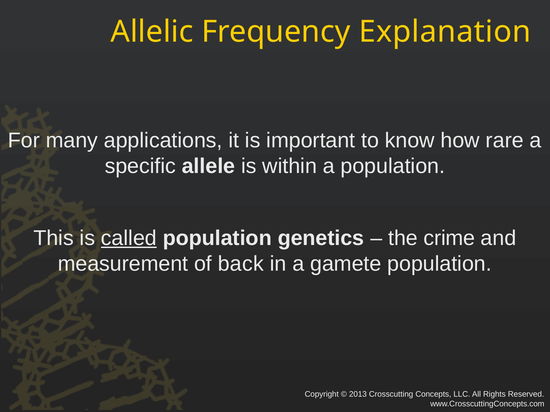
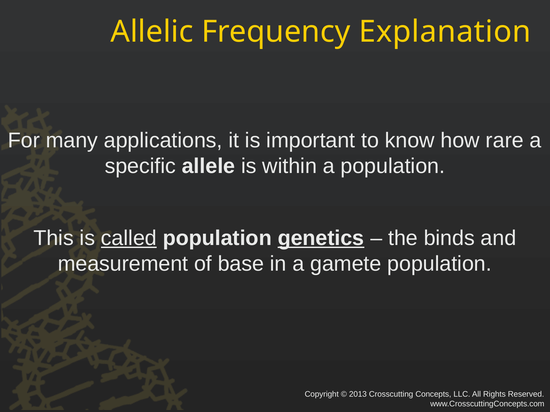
genetics underline: none -> present (321, 239)
crime: crime -> binds (449, 239)
back: back -> base (241, 264)
